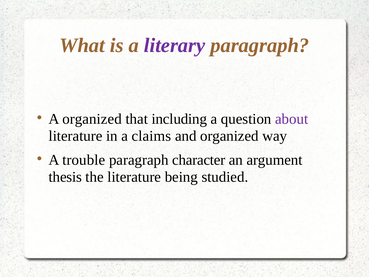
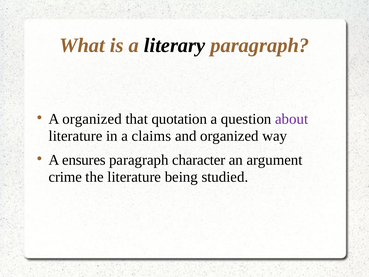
literary colour: purple -> black (175, 45)
including: including -> quotation (179, 119)
trouble: trouble -> ensures (84, 160)
thesis: thesis -> crime (65, 177)
